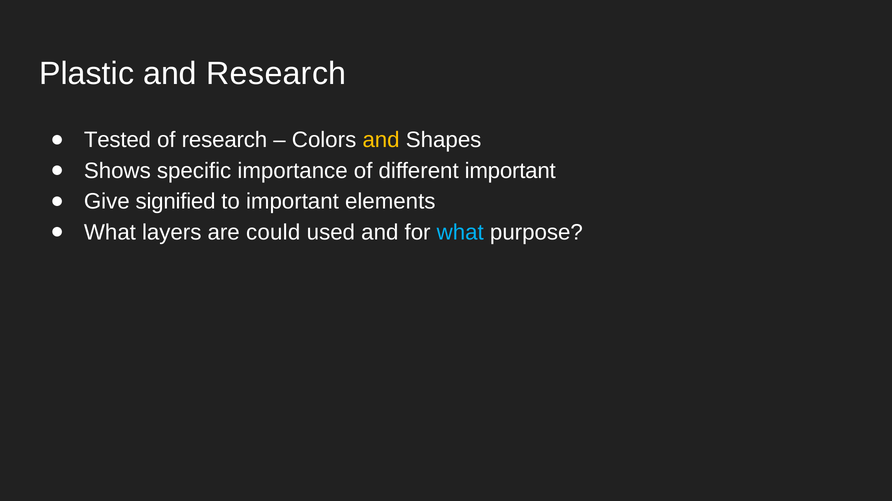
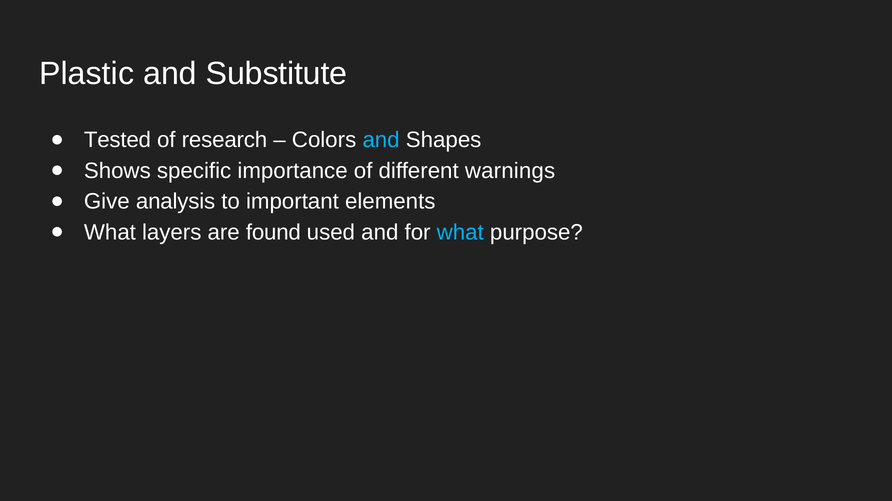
and Research: Research -> Substitute (277, 74)
and colour: yellow -> light blue (381, 140)
different important: important -> warnings (510, 171)
signified: signified -> analysis (176, 202)
could: could -> found (273, 233)
